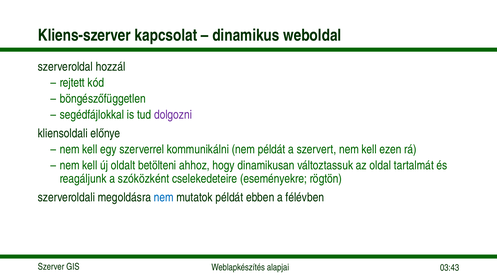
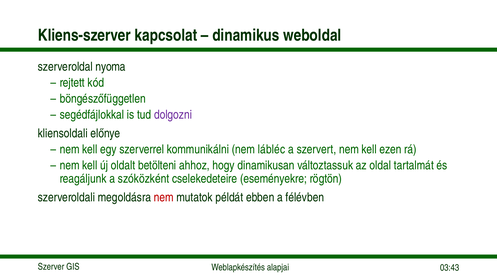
hozzál: hozzál -> nyoma (111, 66)
nem példát: példát -> lábléc (272, 149)
nem colour: blue -> red (164, 197)
